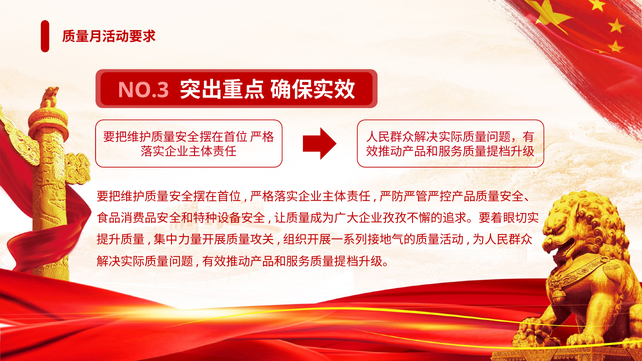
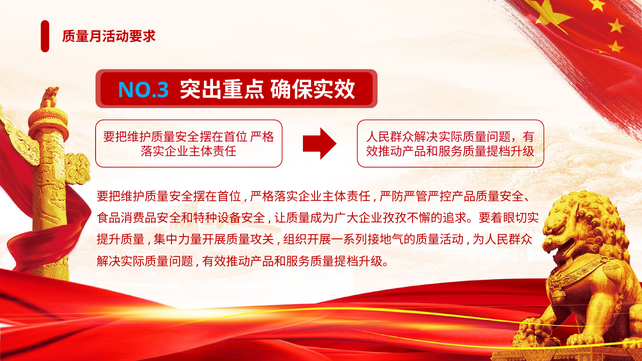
NO.3 colour: pink -> light blue (143, 90)
